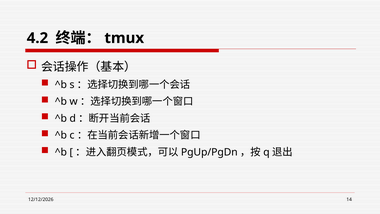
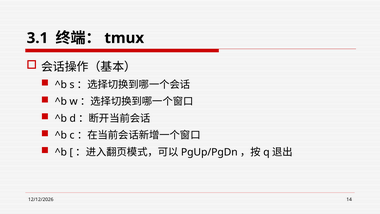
4.2: 4.2 -> 3.1 (37, 38)
